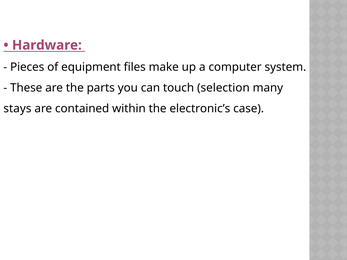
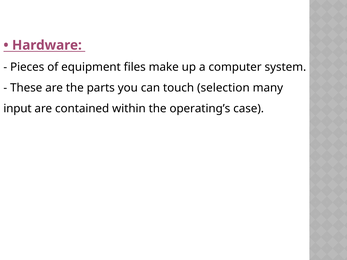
stays: stays -> input (18, 109)
electronic’s: electronic’s -> operating’s (200, 109)
